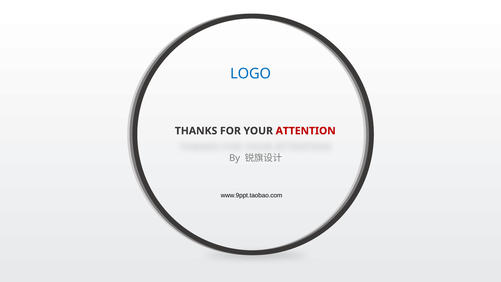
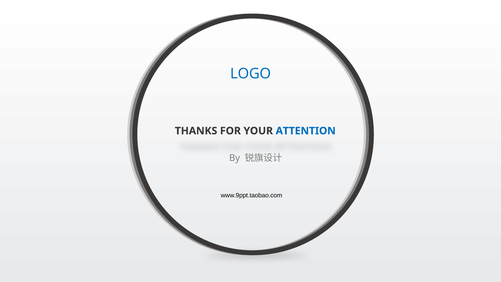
ATTENTION colour: red -> blue (306, 131)
